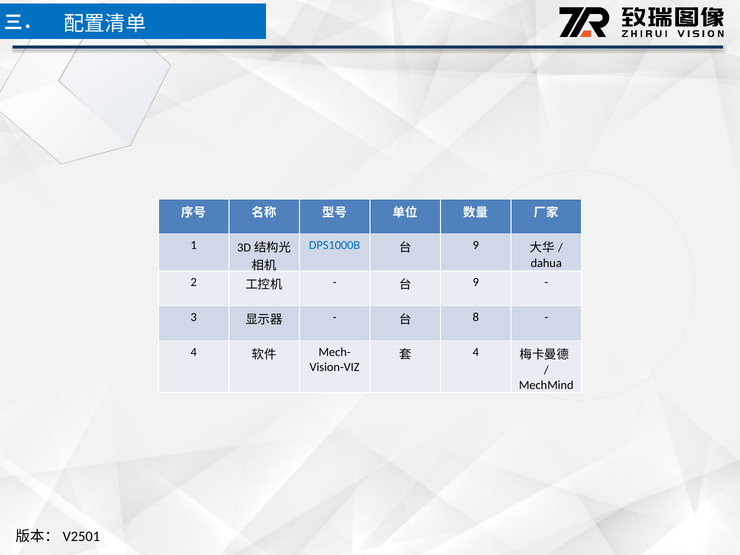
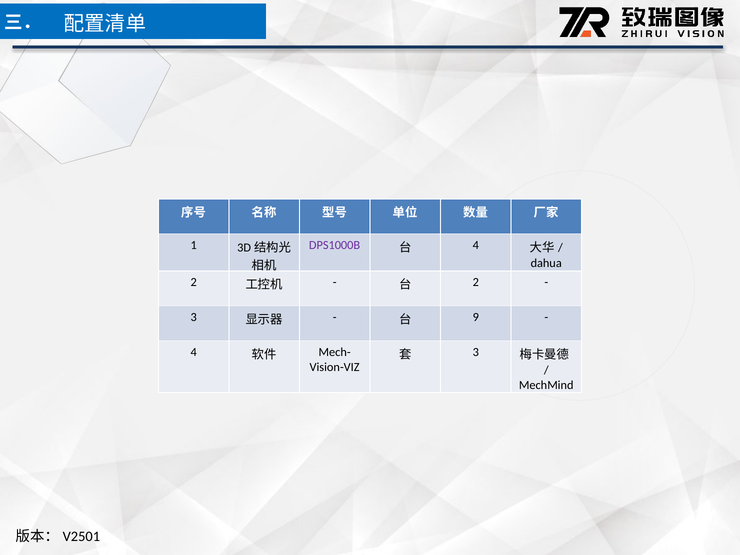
DPS1000B colour: blue -> purple (335, 245)
9: 9 -> 4 (476, 245)
9: 9 -> 2 (476, 282)
8: 8 -> 9 (476, 317)
4: 4 -> 3 (476, 352)
